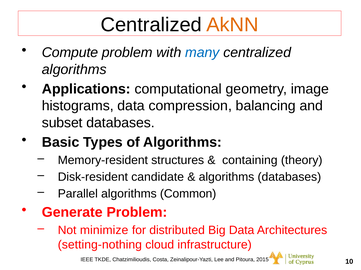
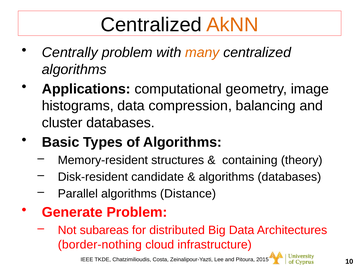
Compute: Compute -> Centrally (70, 53)
many colour: blue -> orange (202, 53)
subset: subset -> cluster (62, 123)
Common: Common -> Distance (188, 194)
minimize: minimize -> subareas (104, 231)
setting-nothing: setting-nothing -> border-nothing (100, 245)
